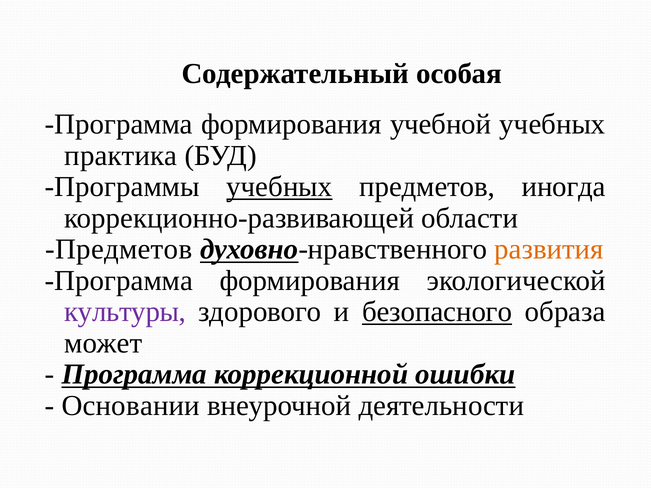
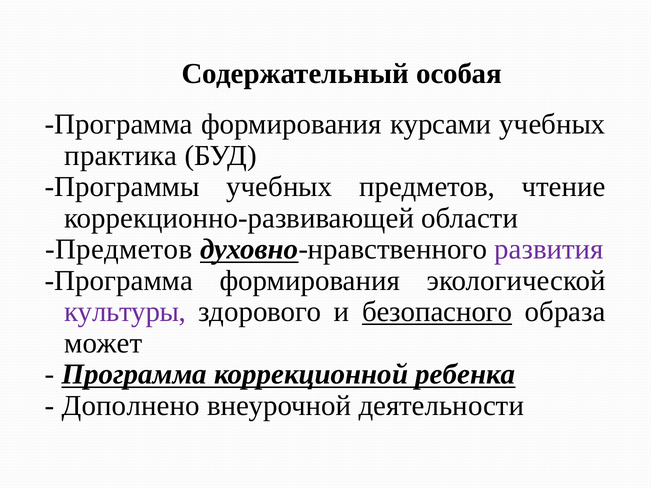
учебной: учебной -> курсами (441, 124)
учебных underline: present -> none (279, 187)
иногда: иногда -> чтение (564, 187)
развития colour: orange -> purple (549, 249)
ошибки: ошибки -> ребенка (465, 375)
Основании: Основании -> Дополнено (131, 406)
